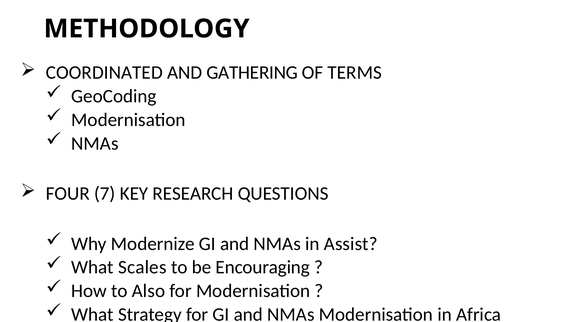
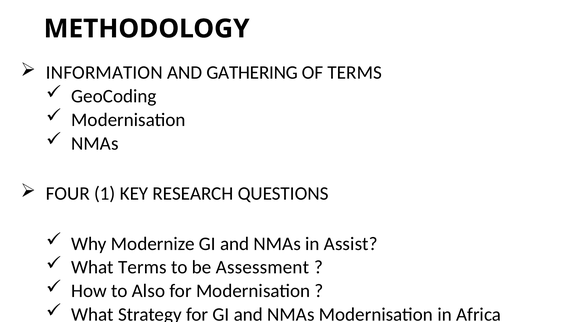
COORDINATED: COORDINATED -> INFORMATION (104, 73)
7: 7 -> 1 (105, 194)
What Scales: Scales -> Terms (142, 268)
Encouraging: Encouraging -> Assessment (263, 268)
